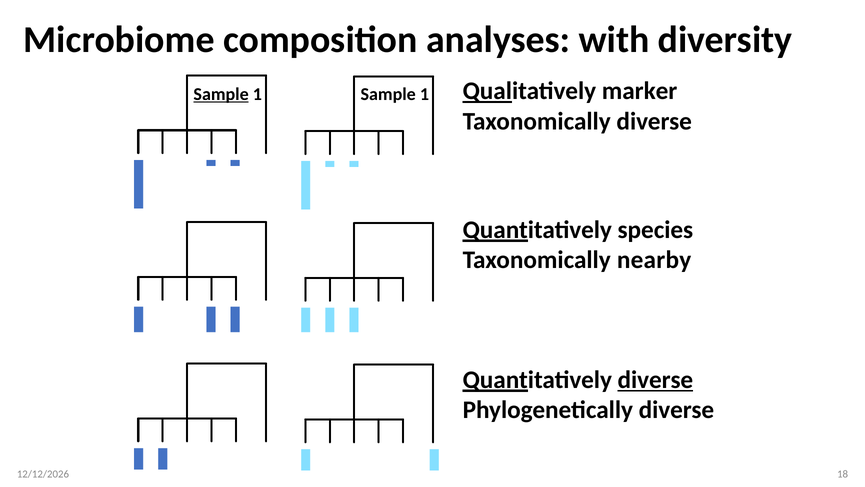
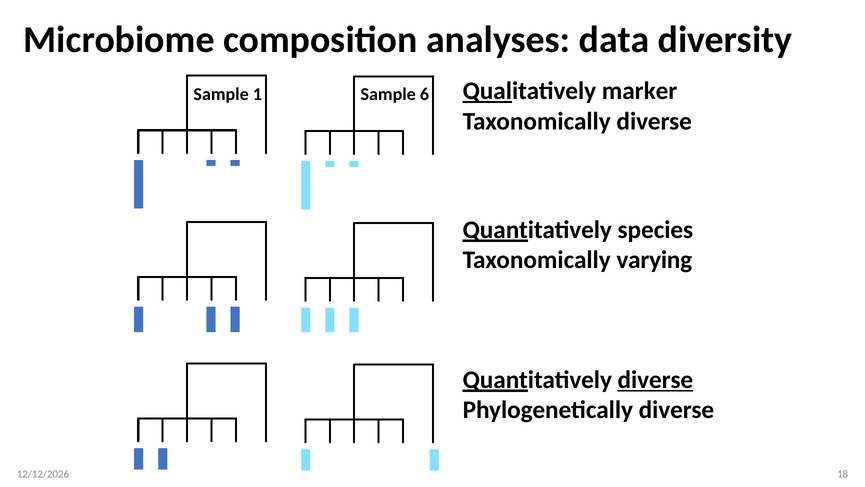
with: with -> data (614, 40)
Sample underline: present -> none (221, 94)
1 Sample 1: 1 -> 6 (424, 94)
nearby: nearby -> varying (654, 260)
